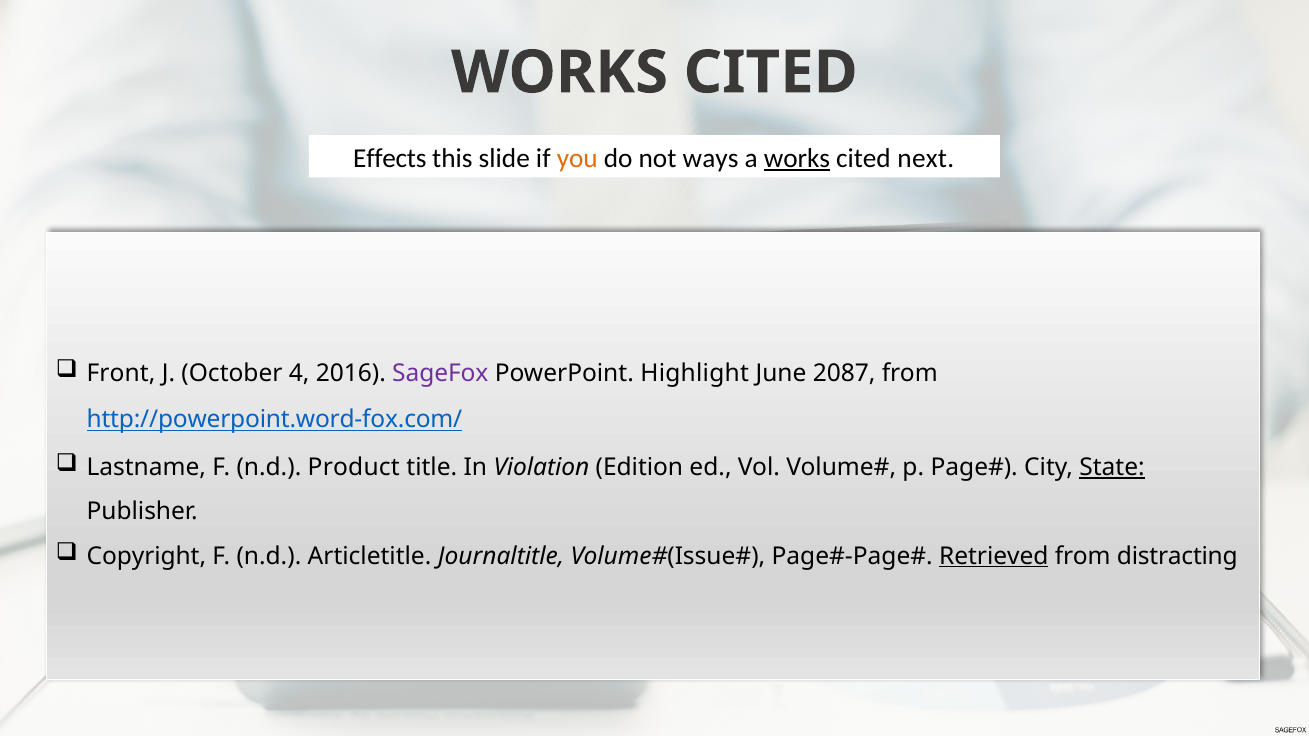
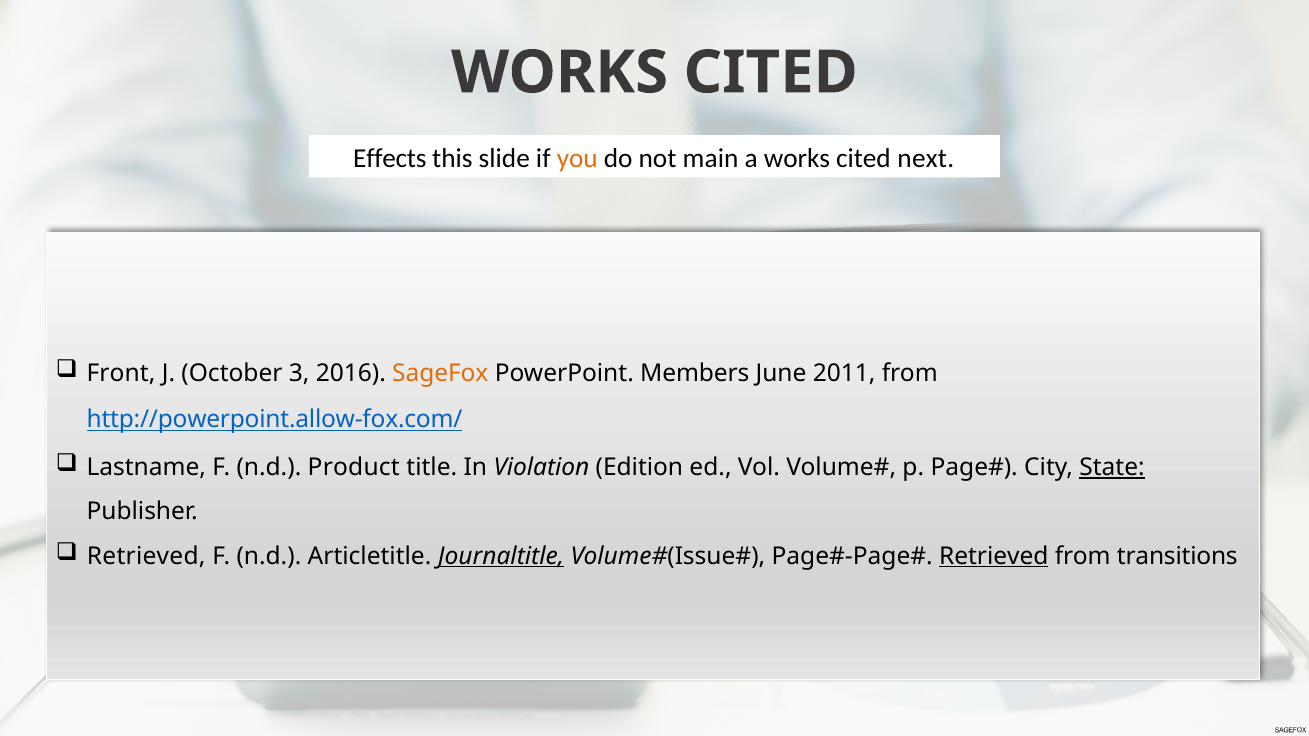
ways: ways -> main (711, 158)
works underline: present -> none (797, 158)
4: 4 -> 3 (299, 374)
SageFox colour: purple -> orange (440, 374)
Highlight: Highlight -> Members (695, 374)
2087: 2087 -> 2011 (844, 374)
http://powerpoint.word-fox.com/: http://powerpoint.word-fox.com/ -> http://powerpoint.allow-fox.com/ (275, 420)
Copyright: Copyright -> Retrieved (146, 556)
Journaltitle underline: none -> present (501, 556)
distracting: distracting -> transitions (1177, 556)
